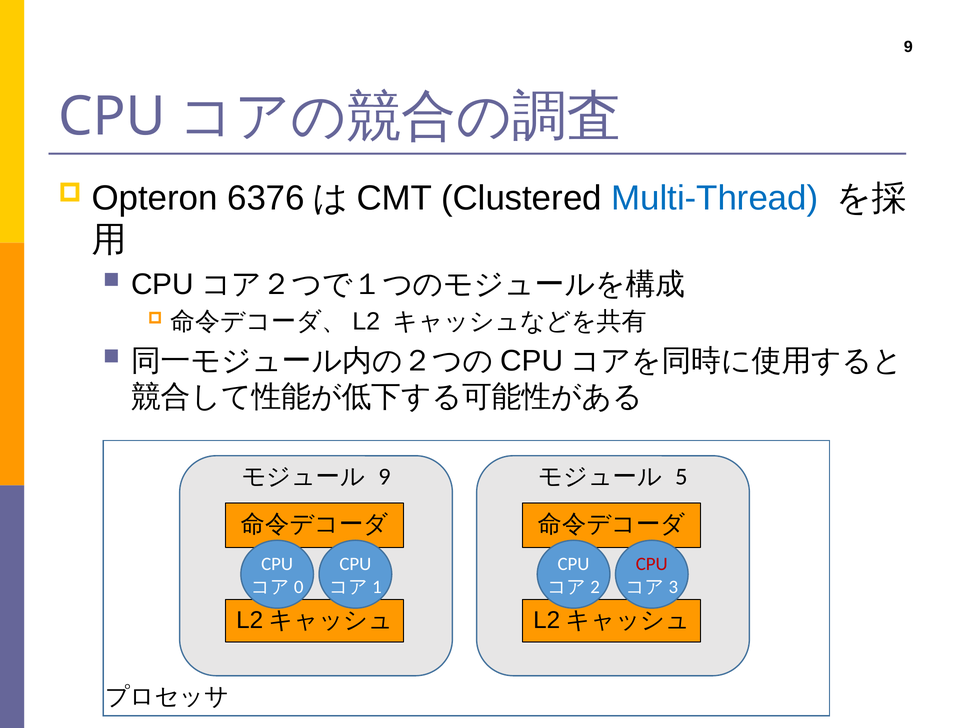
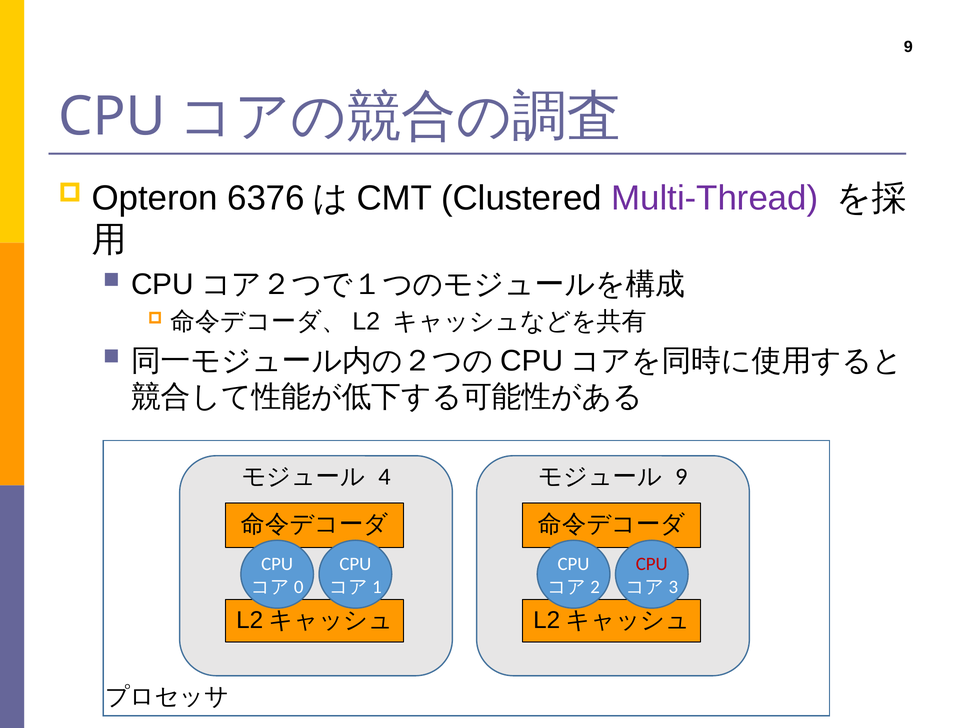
Multi-Thread colour: blue -> purple (715, 198)
9: 9 -> 4 (384, 477)
5: 5 -> 9 (681, 477)
